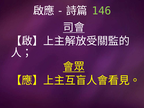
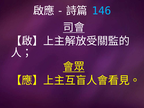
146 colour: light green -> light blue (102, 11)
